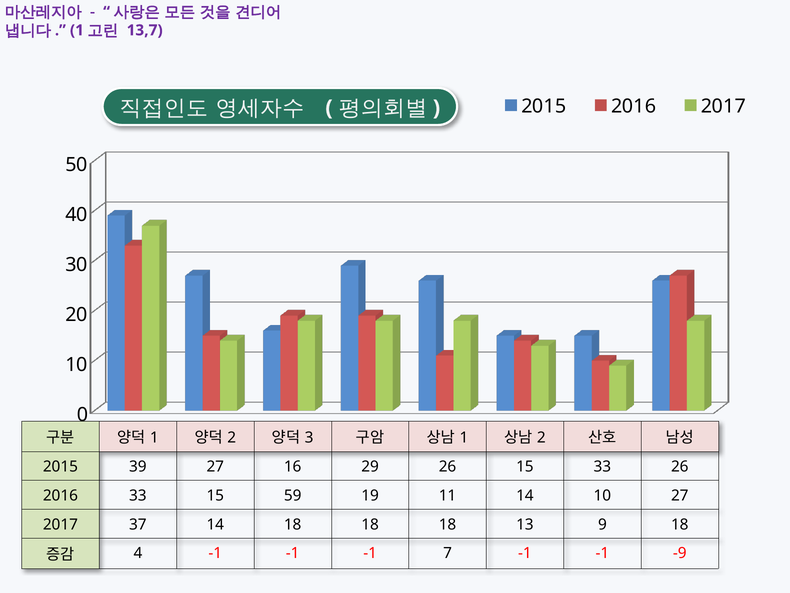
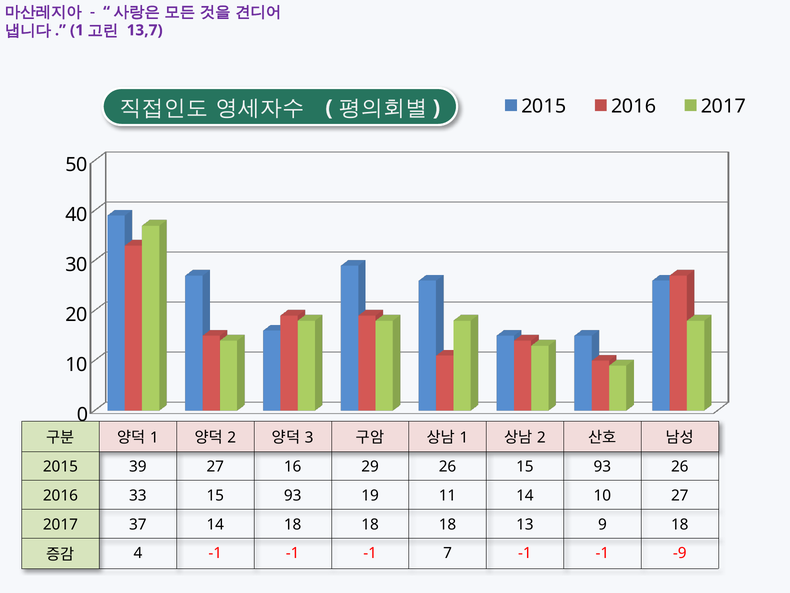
26 15 33: 33 -> 93 (602, 466)
33 15 59: 59 -> 93 (293, 495)
